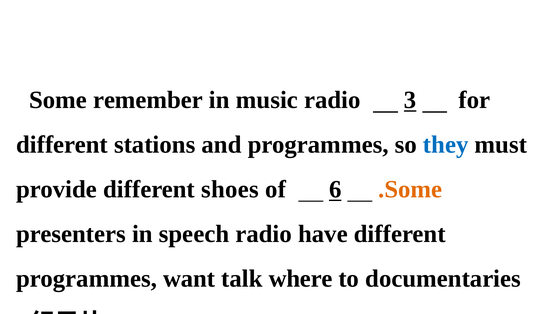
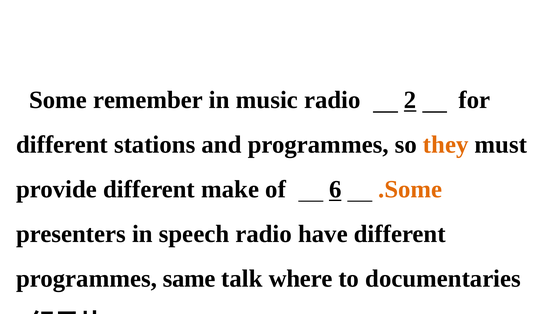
3: 3 -> 2 (410, 100)
they colour: blue -> orange (446, 145)
shoes: shoes -> make (230, 189)
want: want -> same (189, 279)
